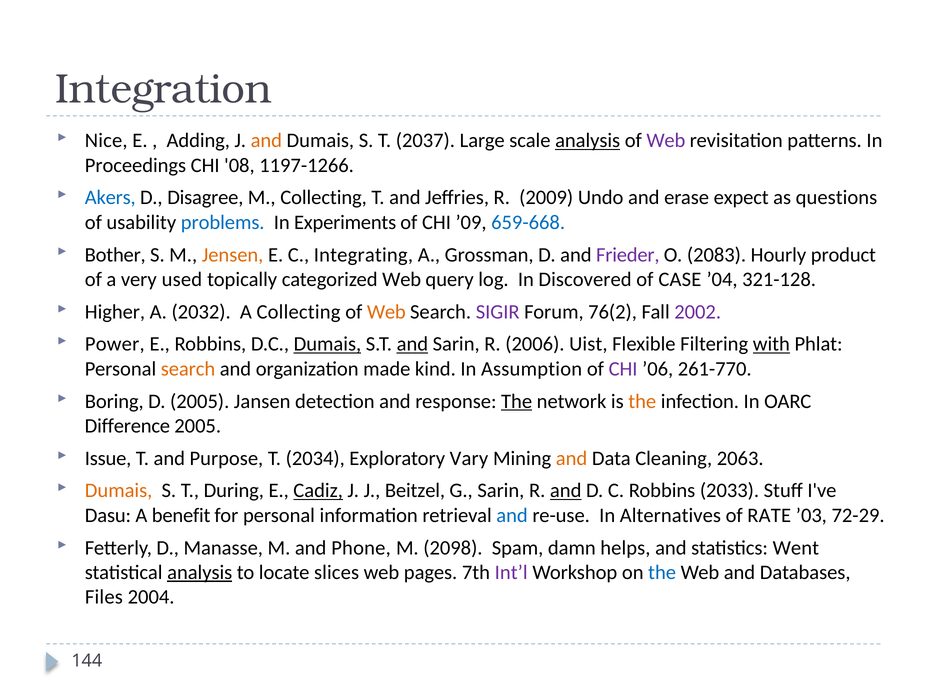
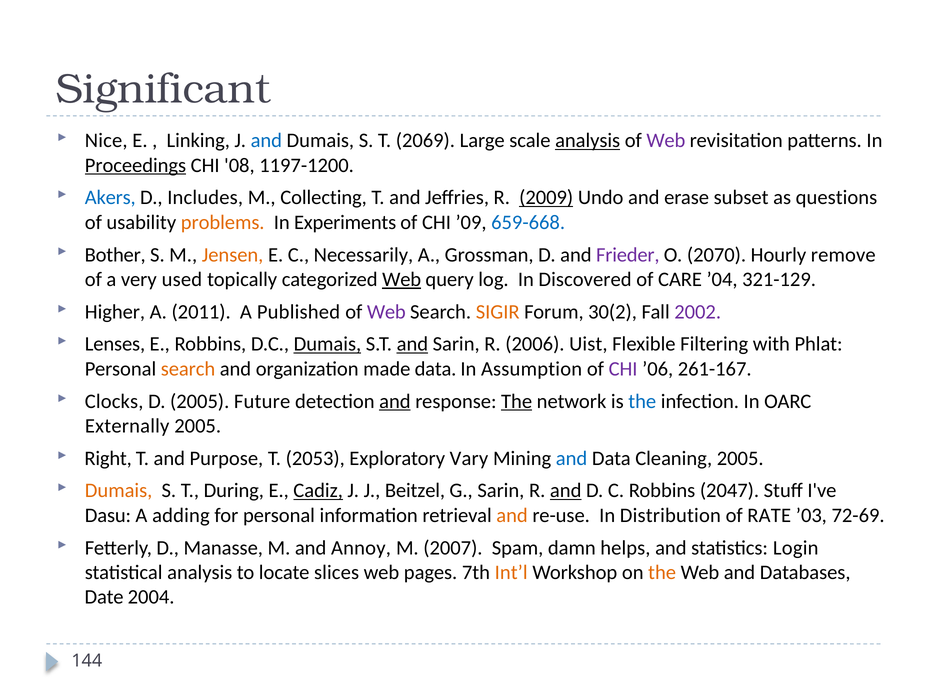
Integration: Integration -> Significant (163, 89)
Adding: Adding -> Linking (198, 141)
and colour: orange -> blue (266, 141)
2037: 2037 -> 2069 (425, 141)
Proceedings underline: none -> present (135, 165)
1197-1266: 1197-1266 -> 1197-1200 (307, 165)
Disagree: Disagree -> Includes (205, 198)
2009 underline: none -> present (546, 198)
expect: expect -> subset (741, 198)
problems colour: blue -> orange (223, 222)
Integrating: Integrating -> Necessarily (363, 255)
2083: 2083 -> 2070 (717, 255)
product: product -> remove (843, 255)
Web underline: none -> present (402, 279)
CASE: CASE -> CARE (680, 279)
321-128: 321-128 -> 321-129 (779, 279)
2032: 2032 -> 2011 (201, 312)
A Collecting: Collecting -> Published (298, 312)
Web colour: orange -> purple (386, 312)
SIGIR colour: purple -> orange (498, 312)
76(2: 76(2 -> 30(2 (613, 312)
Power: Power -> Lenses (115, 344)
with underline: present -> none (771, 344)
made kind: kind -> data (436, 369)
261-770: 261-770 -> 261-167 (715, 369)
Boring: Boring -> Clocks (114, 401)
Jansen: Jansen -> Future (262, 401)
and underline: none -> present (395, 401)
the colour: orange -> blue (642, 401)
Difference: Difference -> Externally (127, 426)
Issue: Issue -> Right (108, 458)
2034: 2034 -> 2053 (315, 458)
and colour: orange -> blue (572, 458)
Cleaning 2063: 2063 -> 2005 (740, 458)
2033: 2033 -> 2047 (730, 491)
benefit: benefit -> adding (181, 516)
and colour: blue -> orange (512, 516)
Alternatives: Alternatives -> Distribution (670, 516)
72-29: 72-29 -> 72-69 (858, 516)
Phone: Phone -> Annoy (361, 548)
2098: 2098 -> 2007 (453, 548)
Went: Went -> Login (796, 548)
analysis underline: present -> none (200, 573)
Int’l colour: purple -> orange (511, 573)
the colour: blue -> orange (662, 573)
Files: Files -> Date (104, 597)
